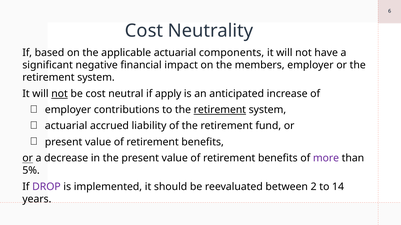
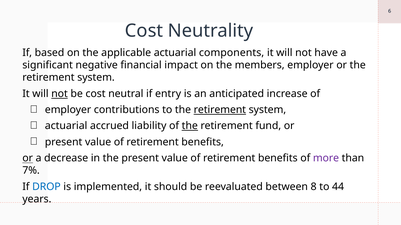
apply: apply -> entry (168, 94)
the underline: none -> present (190, 126)
5%: 5% -> 7% (31, 171)
DROP colour: purple -> blue (46, 187)
2: 2 -> 8 (314, 187)
14: 14 -> 44 (338, 187)
